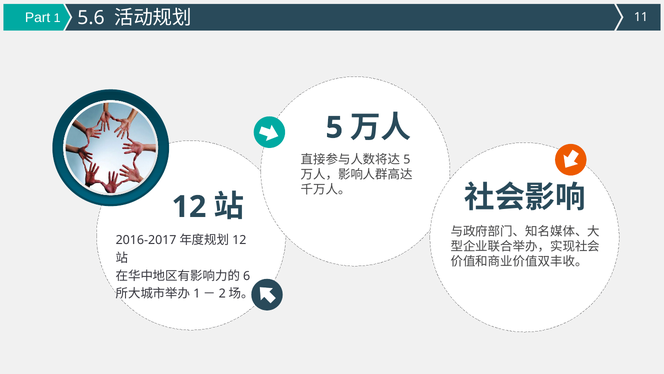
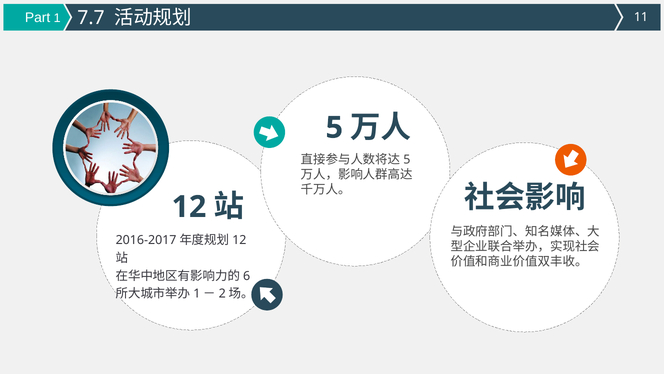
5.6: 5.6 -> 7.7 (91, 18)
